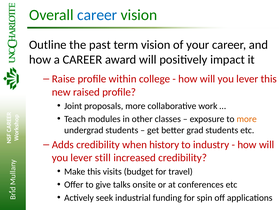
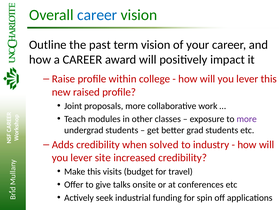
more colour: orange -> purple (247, 119)
history: history -> solved (164, 145)
still: still -> site (103, 158)
